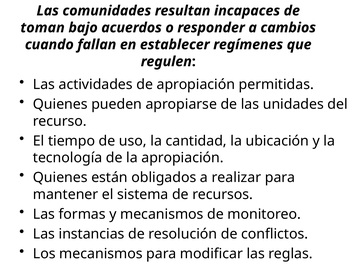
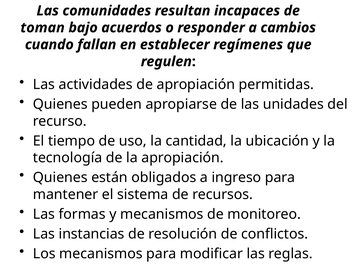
realizar: realizar -> ingreso (236, 178)
